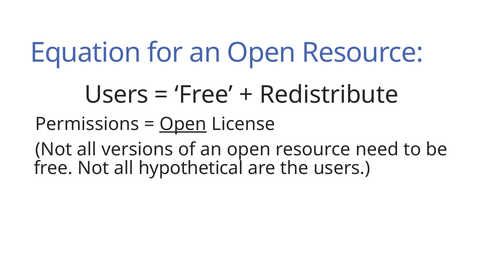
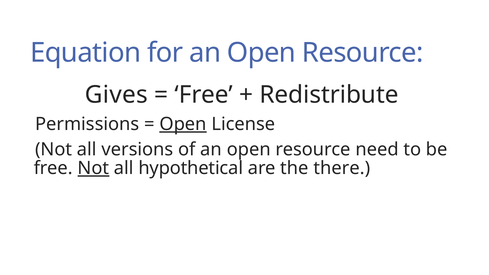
Users: Users -> Gives (116, 95)
Not underline: none -> present (93, 168)
the users: users -> there (342, 168)
